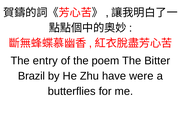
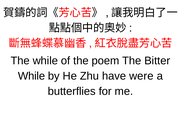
The entry: entry -> while (45, 61)
Brazil: Brazil -> While (31, 76)
